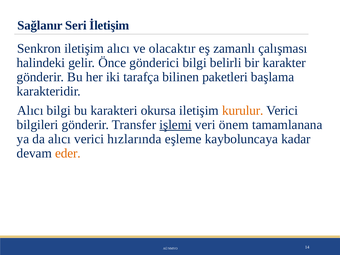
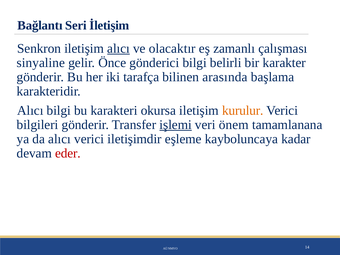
Sağlanır: Sağlanır -> Bağlantı (40, 25)
alıcı underline: none -> present (118, 48)
halindeki: halindeki -> sinyaline (41, 63)
paketleri: paketleri -> arasında (225, 77)
hızlarında: hızlarında -> iletişimdir (135, 139)
eder colour: orange -> red (68, 153)
